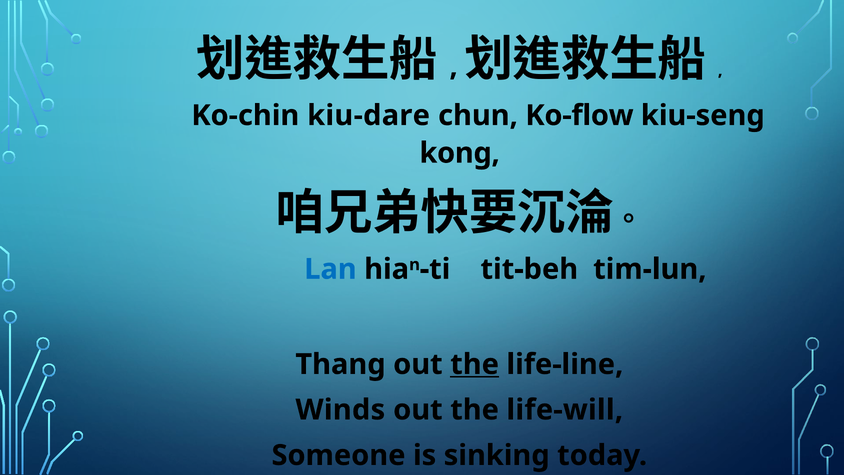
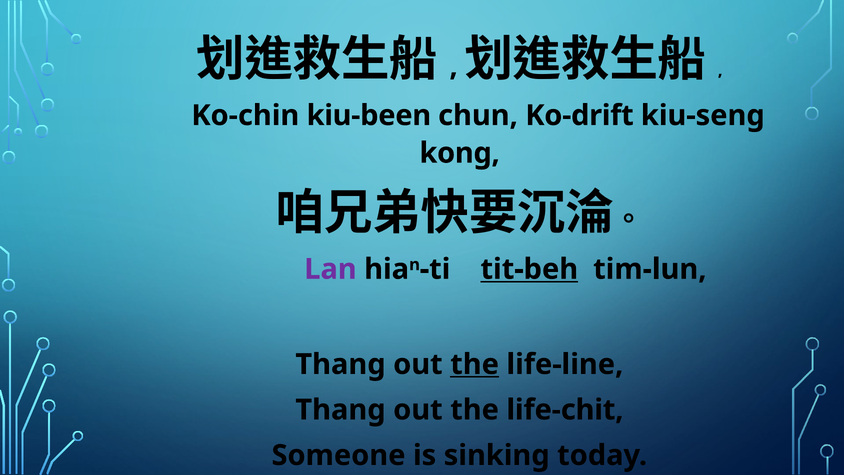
kiu-dare: kiu-dare -> kiu-been (369, 115)
Ko-flow: Ko-flow -> Ko-drift (579, 115)
Lan colour: blue -> purple (330, 269)
tit-beh underline: none -> present (529, 269)
Winds: Winds -> Thang (340, 410)
life-will: life-will -> life-chit (565, 410)
